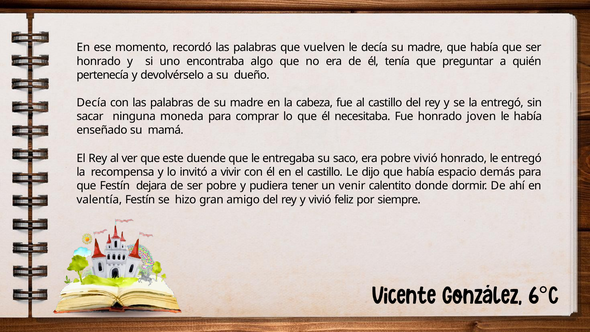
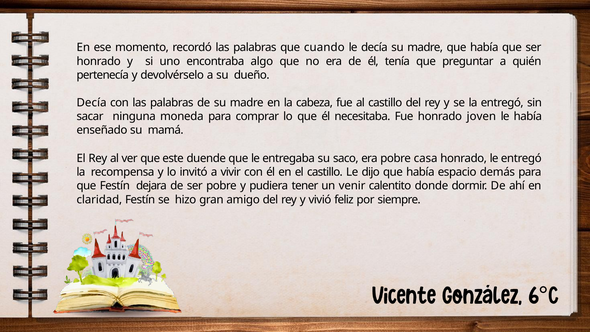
vuelven: vuelven -> cuando (324, 48)
pobre vivió: vivió -> casa (426, 158)
valentía: valentía -> claridad (99, 200)
